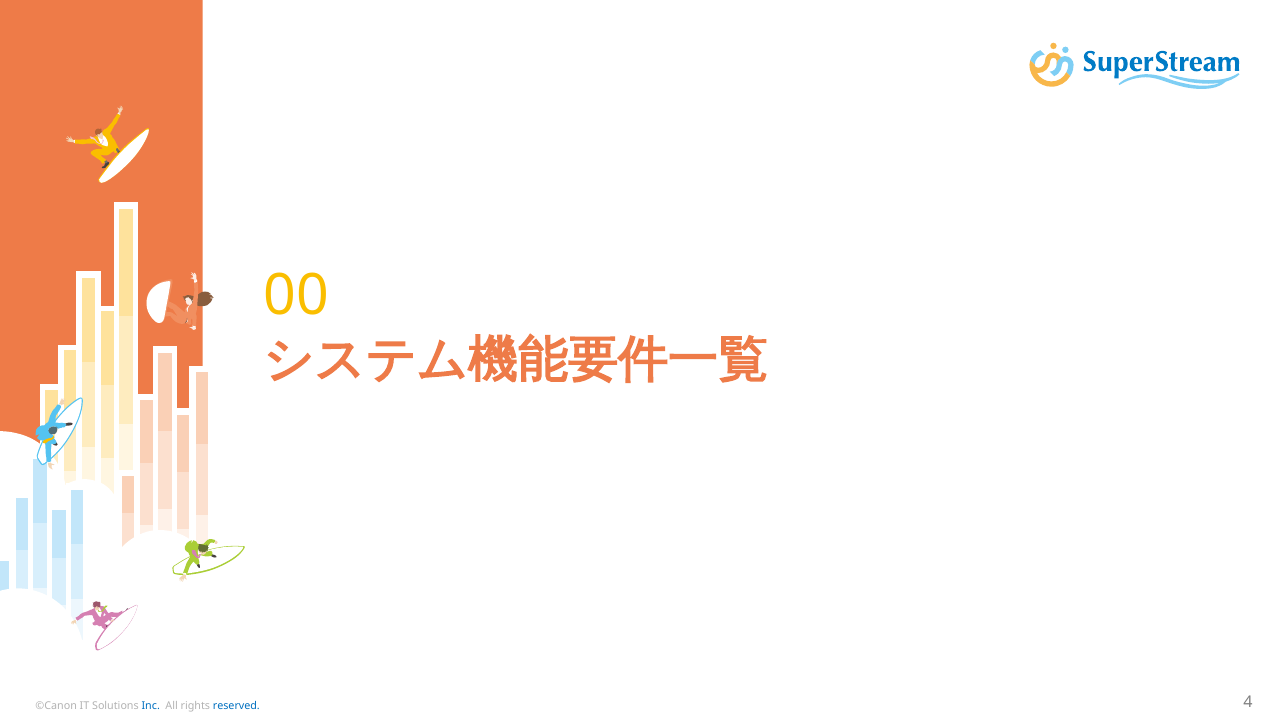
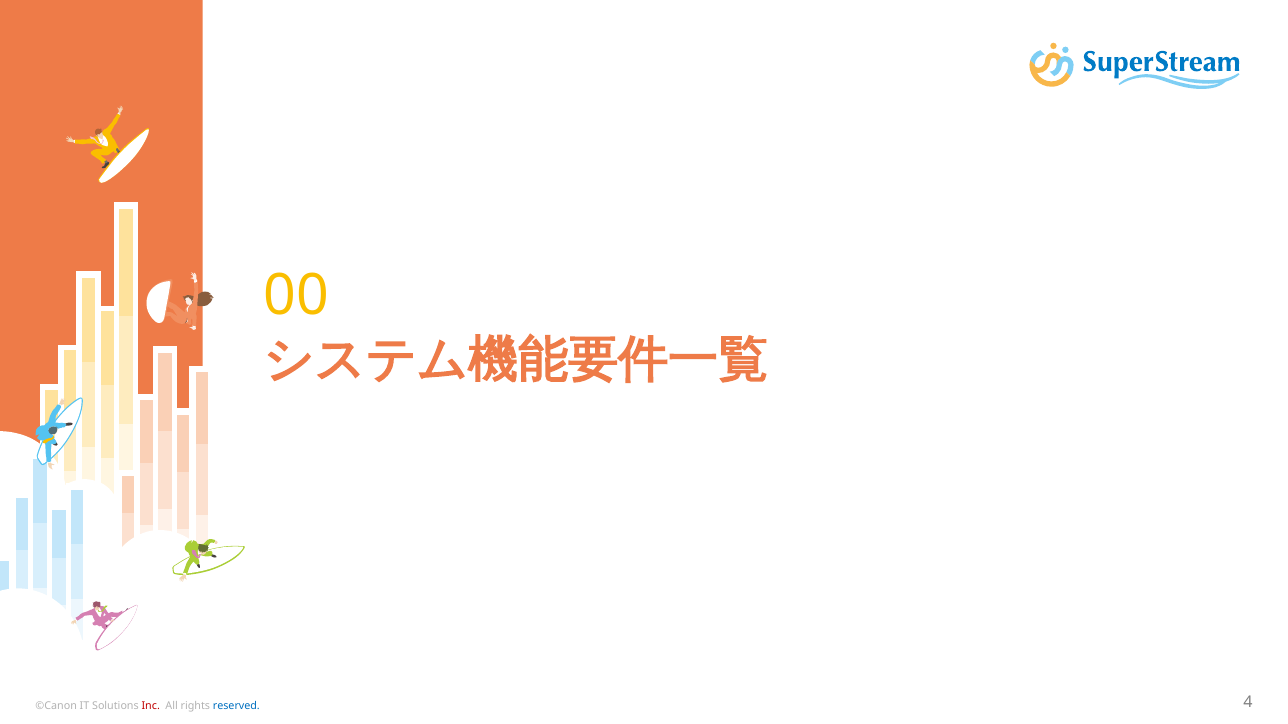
Inc colour: blue -> red (151, 706)
